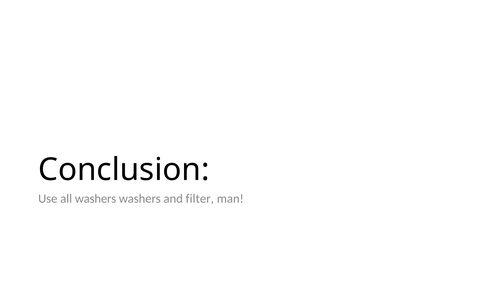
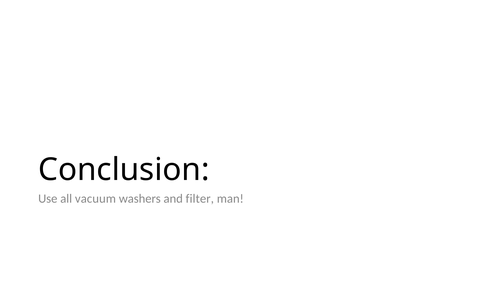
all washers: washers -> vacuum (95, 198)
